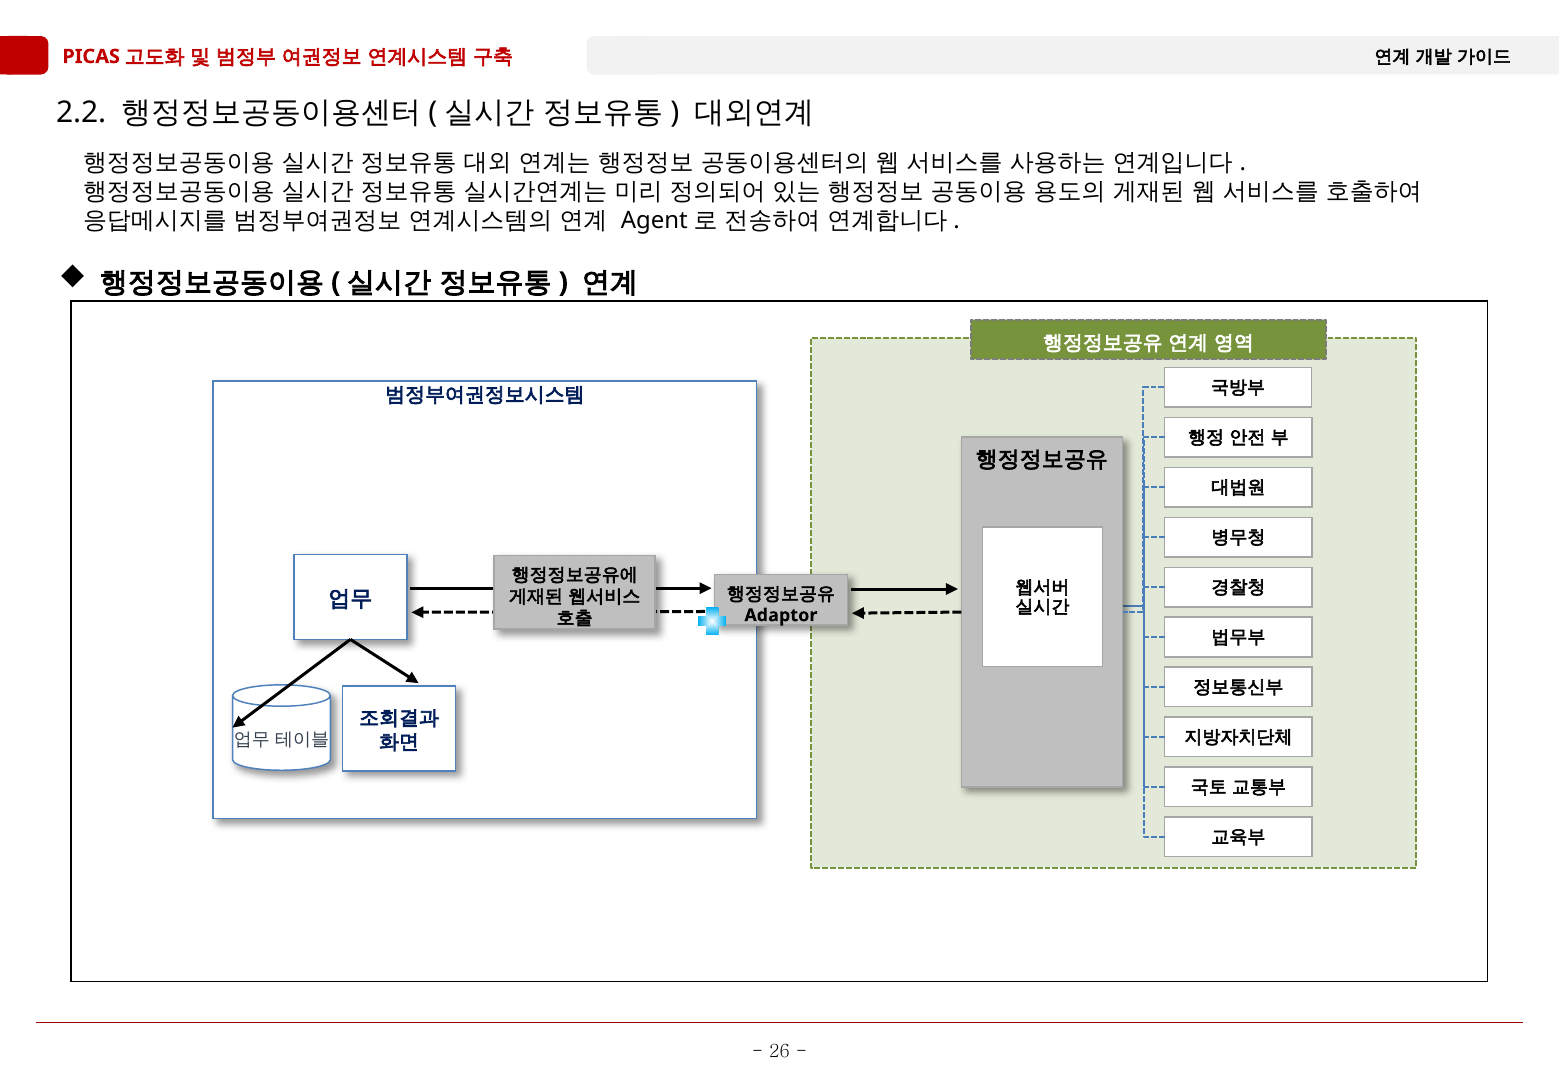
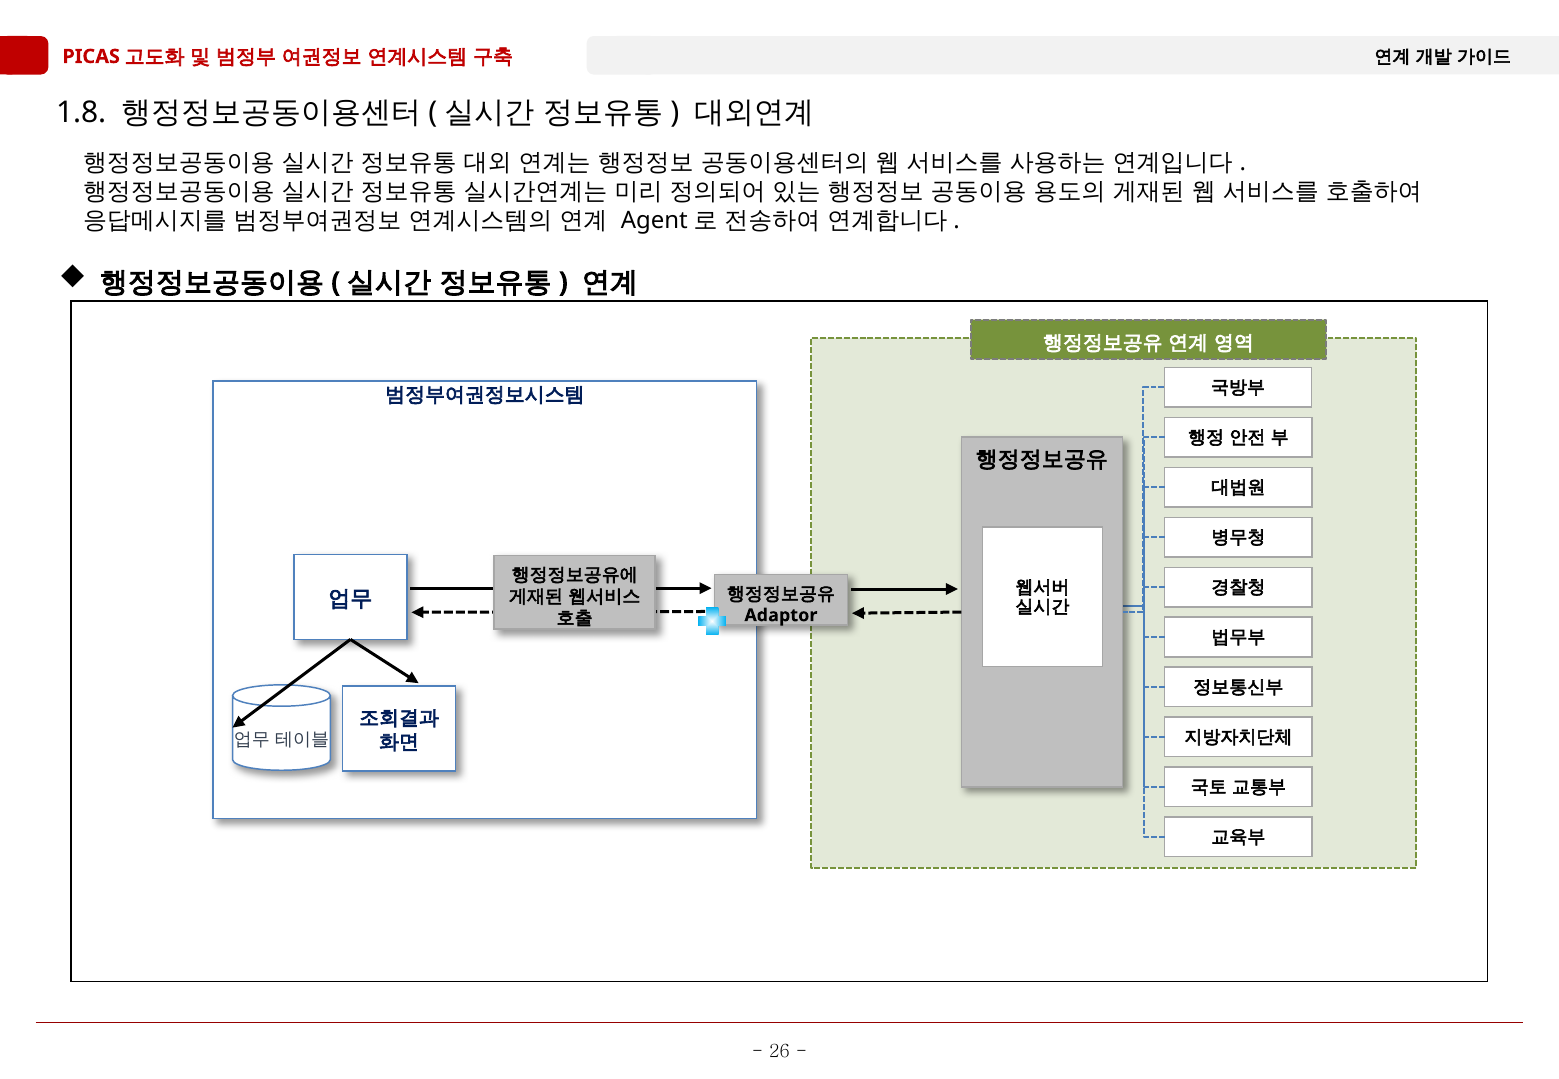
2.2: 2.2 -> 1.8 (81, 112)
